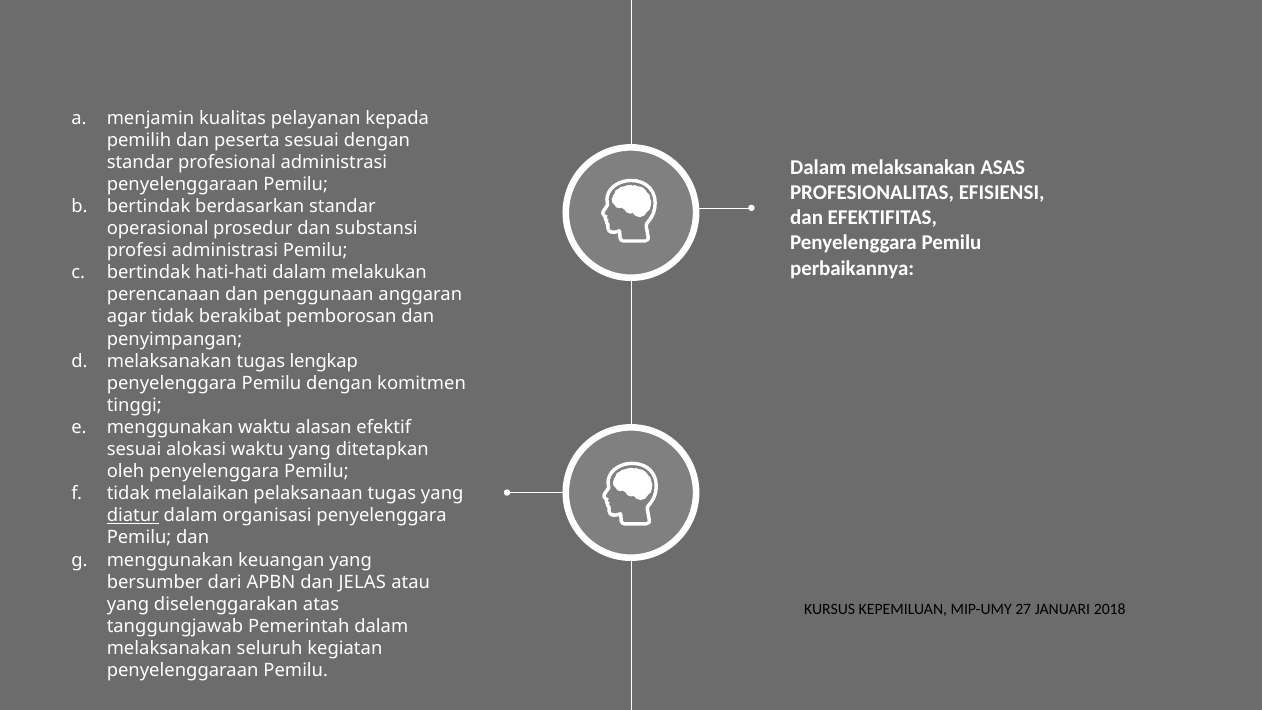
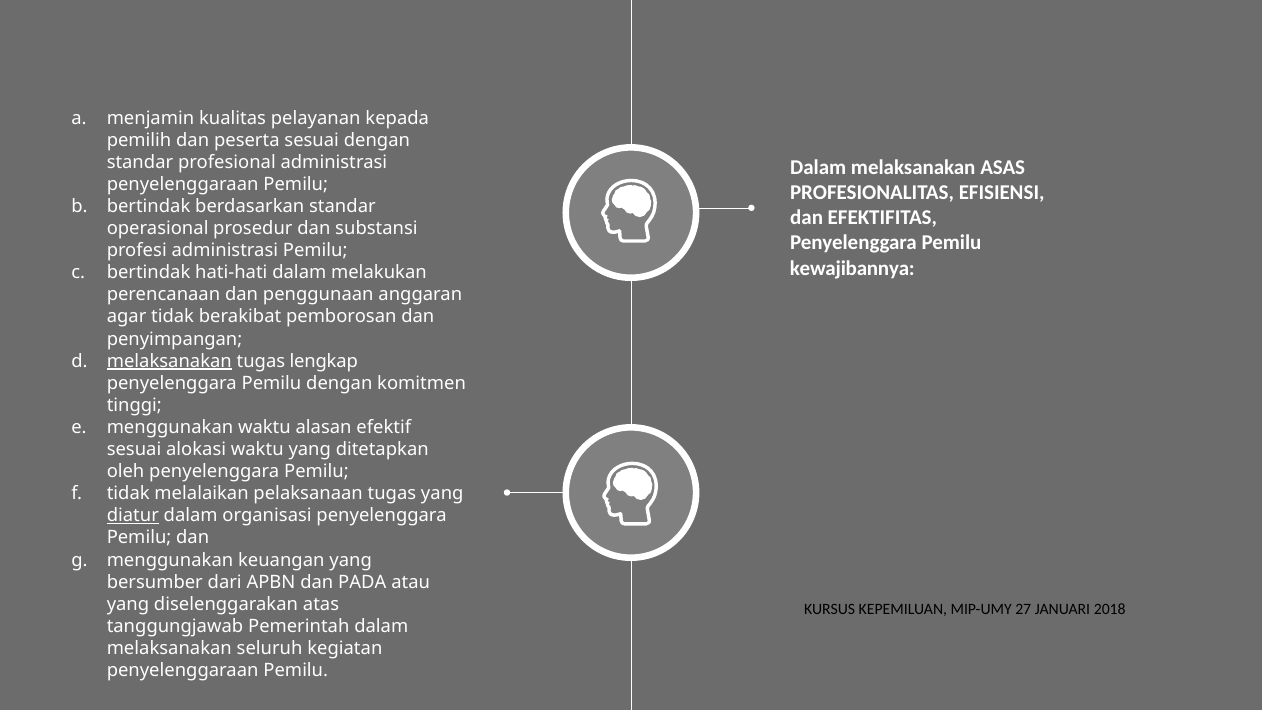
perbaikannya: perbaikannya -> kewajibannya (852, 268)
melaksanakan underline: none -> present (169, 361)
JELAS: JELAS -> PADA (362, 582)
